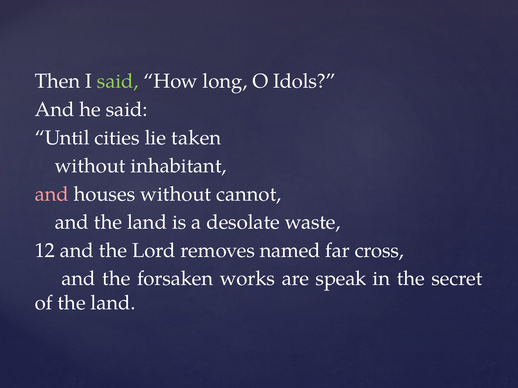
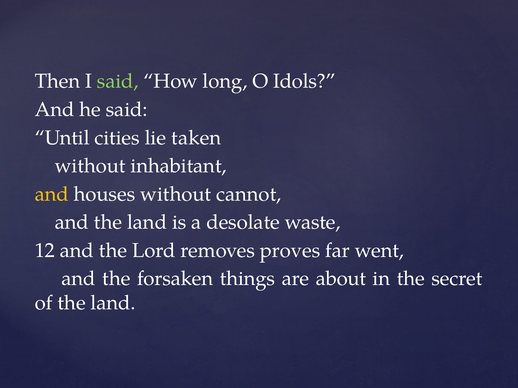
and colour: pink -> yellow (52, 194)
named: named -> proves (290, 251)
cross: cross -> went (379, 251)
works: works -> things (247, 279)
speak: speak -> about (341, 279)
